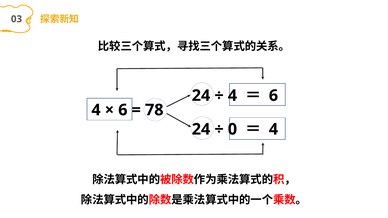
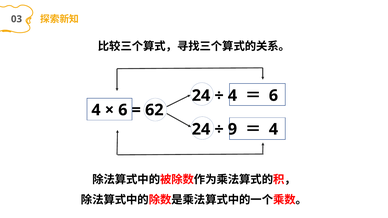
78: 78 -> 62 (154, 110)
0: 0 -> 9 (232, 129)
